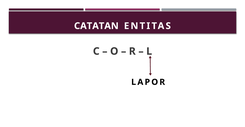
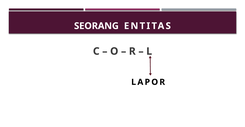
CATATAN: CATATAN -> SEORANG (96, 26)
